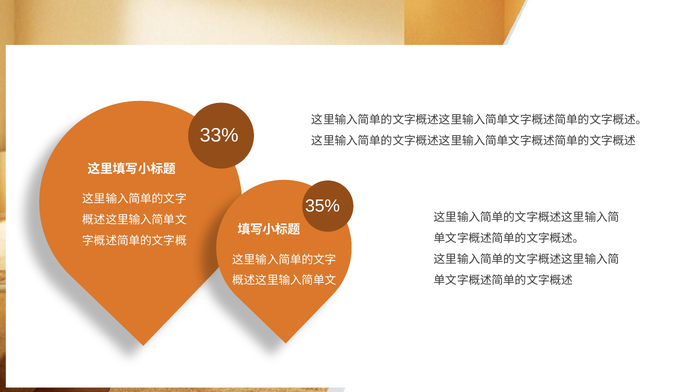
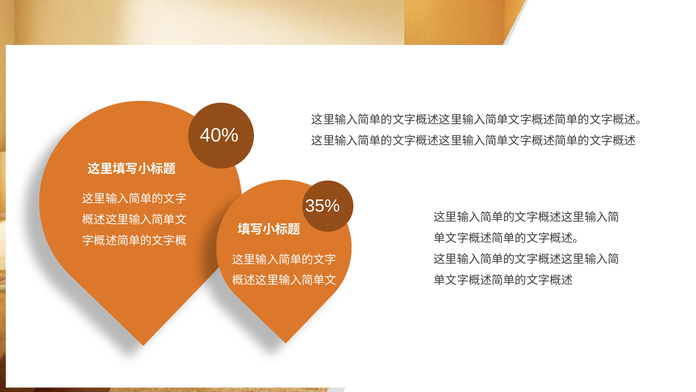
33%: 33% -> 40% (219, 135)
